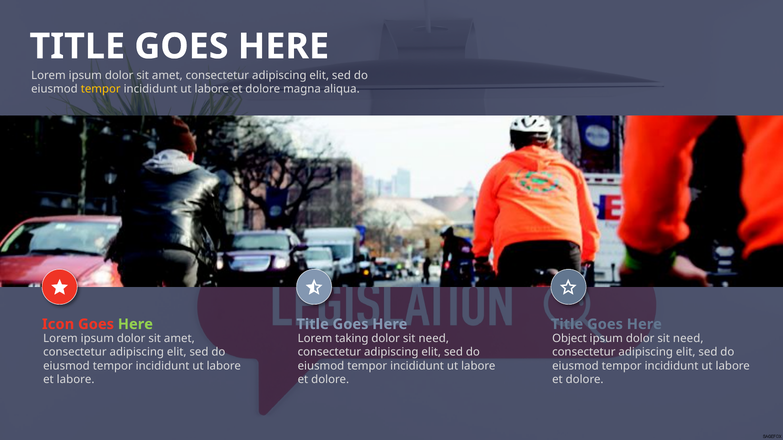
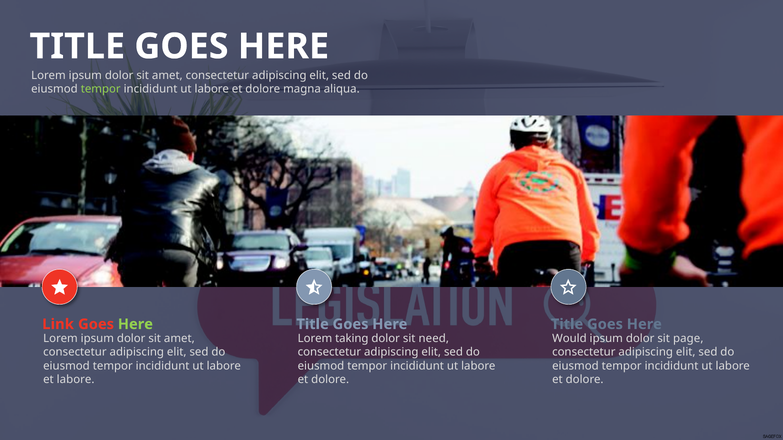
tempor colour: yellow -> light green (101, 89)
Icon: Icon -> Link (58, 325)
Object: Object -> Would (569, 339)
ipsum dolor sit need: need -> page (688, 339)
